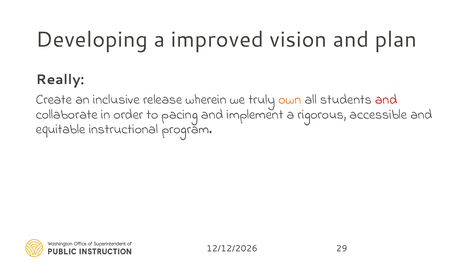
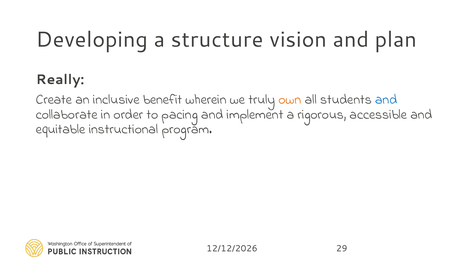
improved: improved -> structure (217, 40)
release: release -> benefit (163, 99)
and colour: red -> blue (386, 99)
